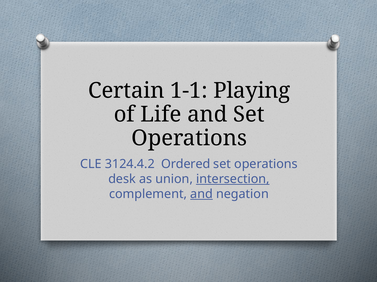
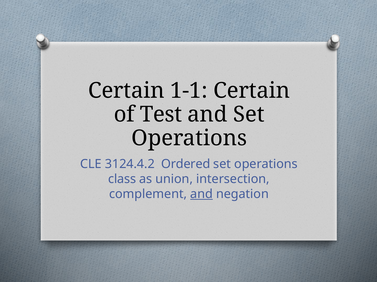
1-1 Playing: Playing -> Certain (252, 91)
Life: Life -> Test (161, 115)
desk: desk -> class (122, 179)
intersection underline: present -> none (233, 179)
